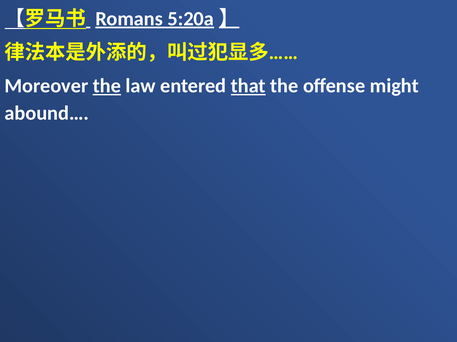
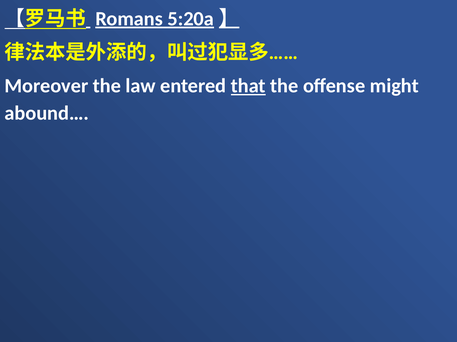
the underline: present -> none (107, 86)
